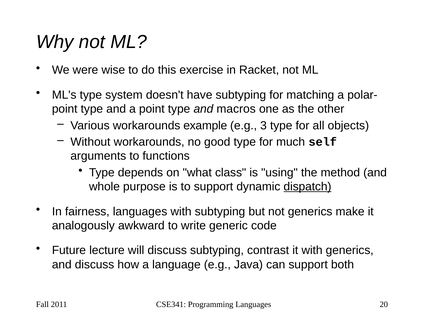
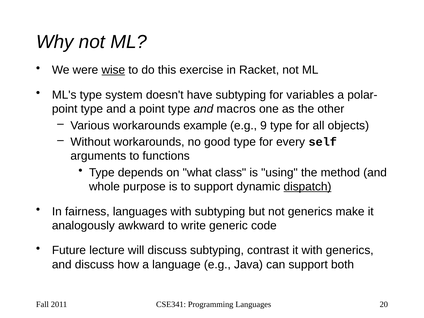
wise underline: none -> present (113, 70)
matching: matching -> variables (310, 95)
3: 3 -> 9 (264, 125)
much: much -> every (291, 142)
